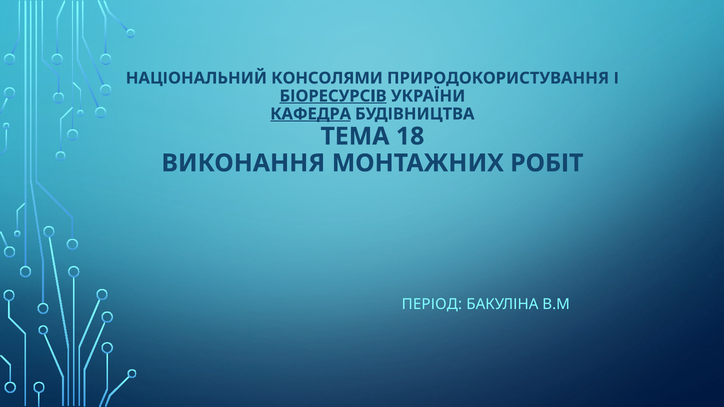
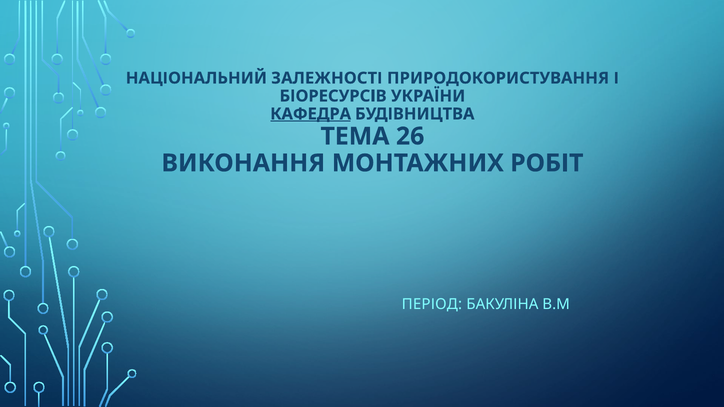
КОНСОЛЯМИ: КОНСОЛЯМИ -> ЗАЛЕЖНОСТІ (327, 78)
БІОРЕСУРСІВ underline: present -> none (333, 96)
18: 18 -> 26 (410, 136)
